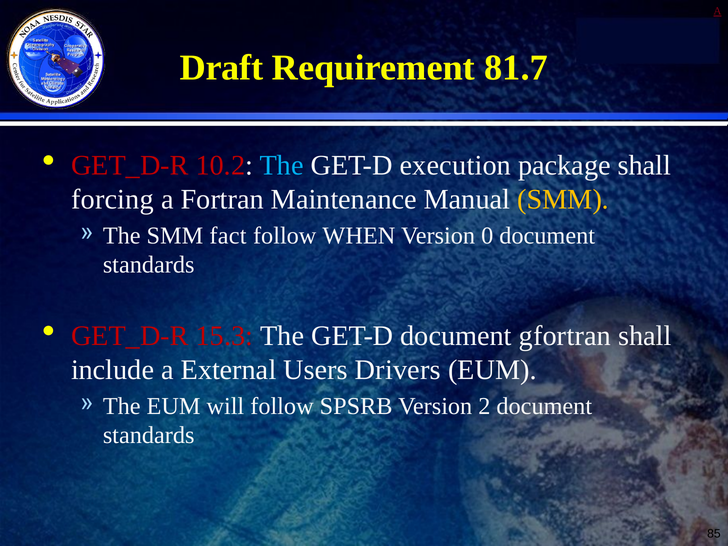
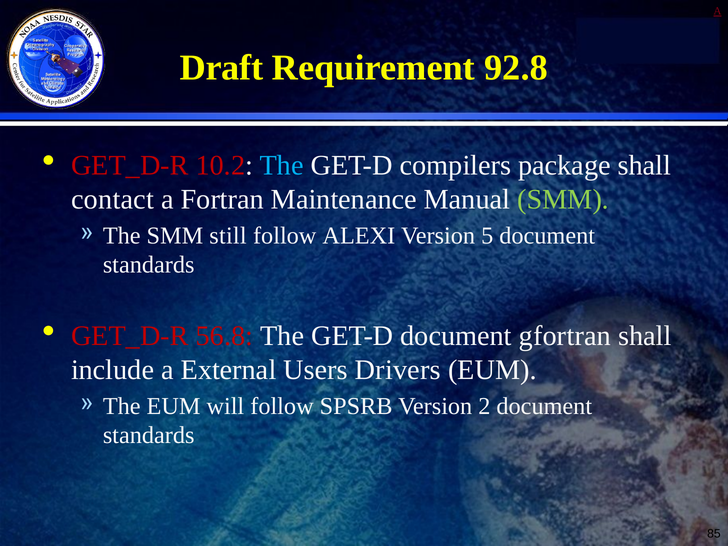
81.7: 81.7 -> 92.8 (516, 68)
execution: execution -> compilers (455, 165)
forcing: forcing -> contact (112, 199)
SMM colour: yellow -> light green (563, 199)
fact: fact -> still (228, 236)
WHEN: WHEN -> ALEXI (359, 236)
0: 0 -> 5 (487, 236)
15.3: 15.3 -> 56.8 (224, 336)
